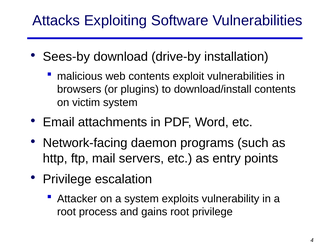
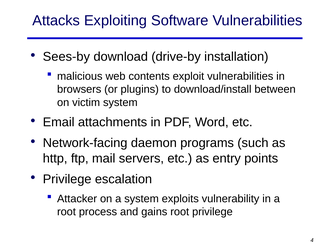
download/install contents: contents -> between (275, 89)
